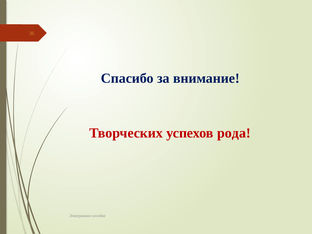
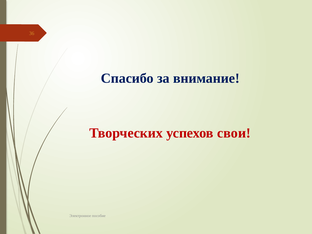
рода: рода -> свои (234, 133)
